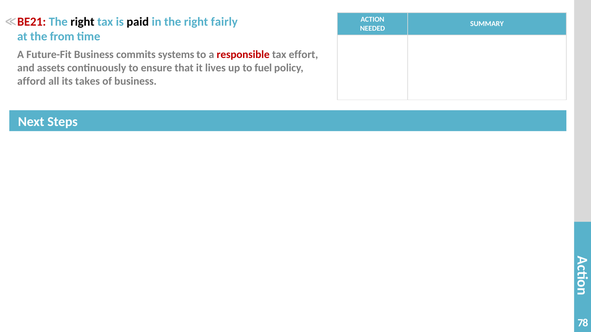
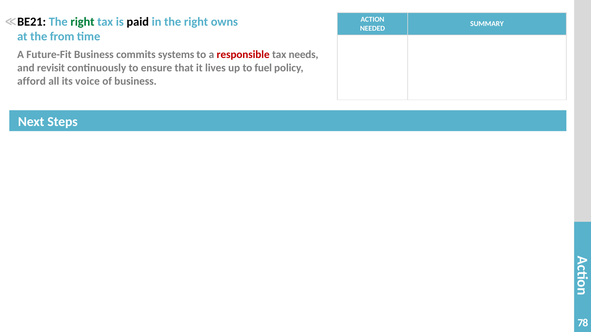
BE21 colour: red -> black (32, 22)
right colour: black -> green (82, 22)
fairly: fairly -> owns (224, 22)
effort: effort -> needs (304, 55)
assets: assets -> revisit (51, 68)
takes: takes -> voice (87, 81)
